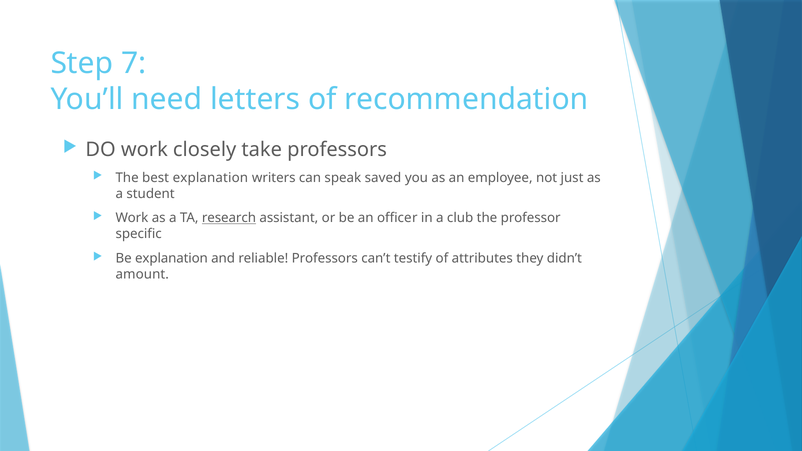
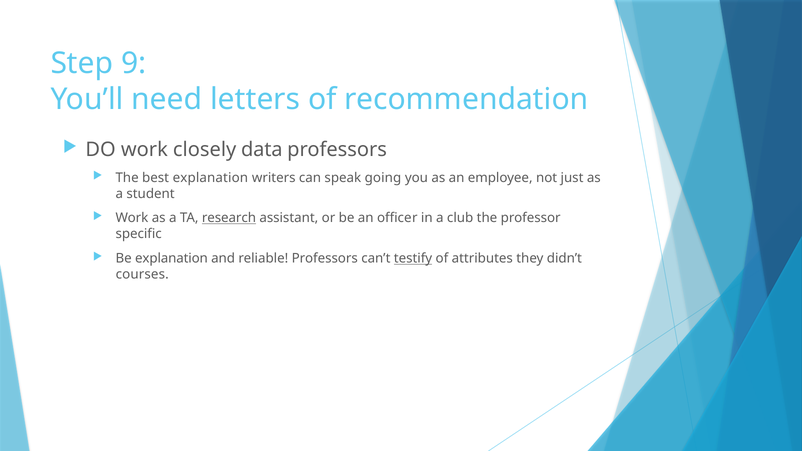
7: 7 -> 9 (134, 63)
take: take -> data (262, 150)
saved: saved -> going (383, 178)
testify underline: none -> present (413, 259)
amount: amount -> courses (142, 275)
